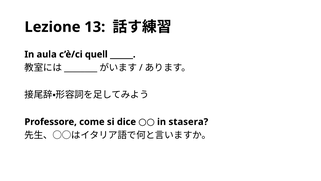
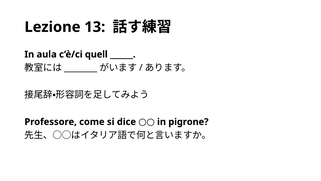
stasera: stasera -> pigrone (188, 122)
